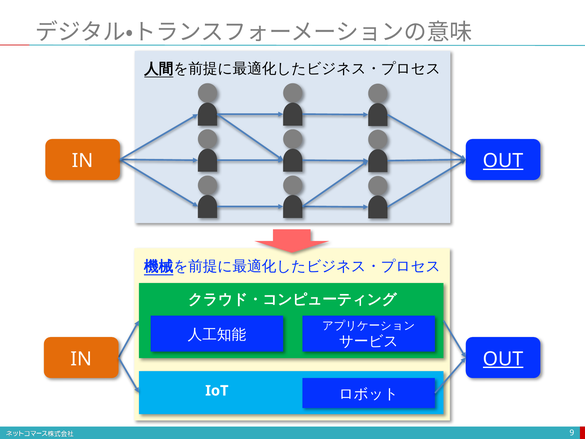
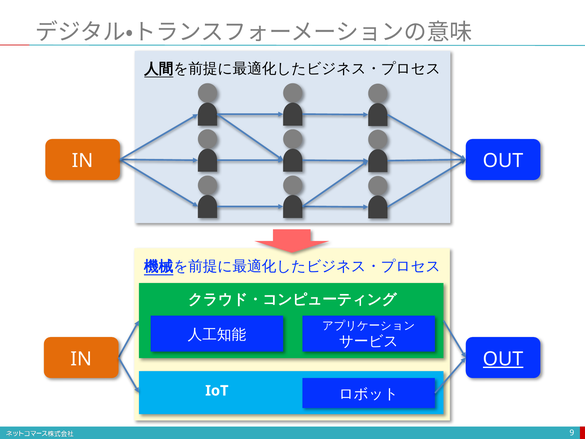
OUT underline: present -> none (503, 161)
